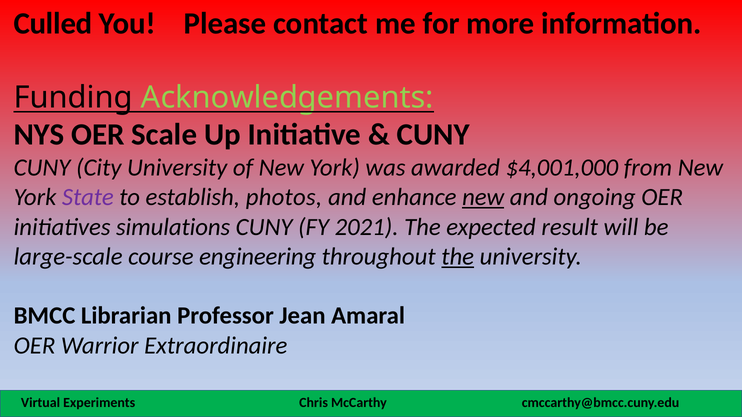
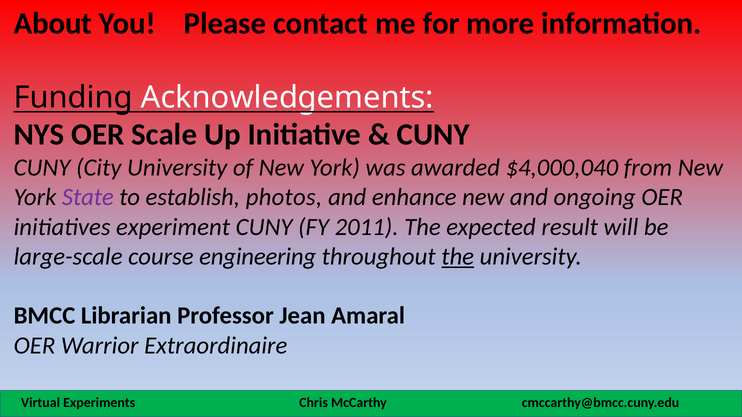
Culled: Culled -> About (53, 23)
Acknowledgements colour: light green -> white (287, 98)
$4,001,000: $4,001,000 -> $4,000,040 (562, 168)
new underline: present -> none (483, 197)
simulations: simulations -> experiment (173, 227)
2021: 2021 -> 2011 (367, 227)
